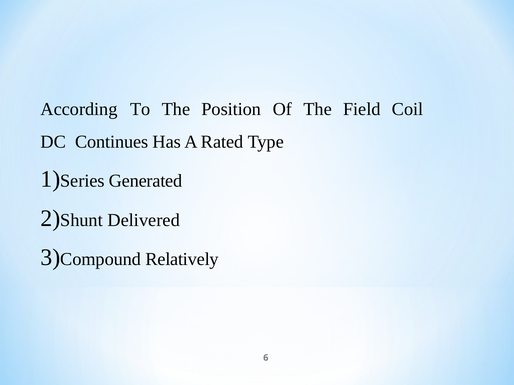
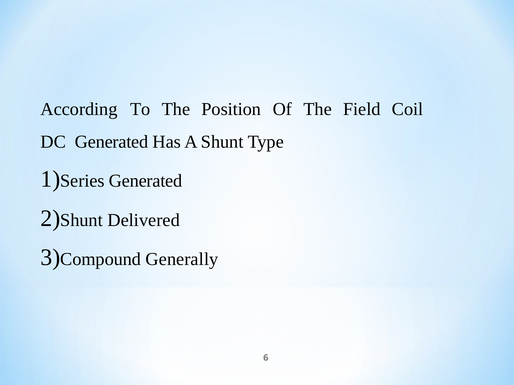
DC Continues: Continues -> Generated (112, 142)
A Rated: Rated -> Shunt (222, 142)
Relatively: Relatively -> Generally (182, 260)
